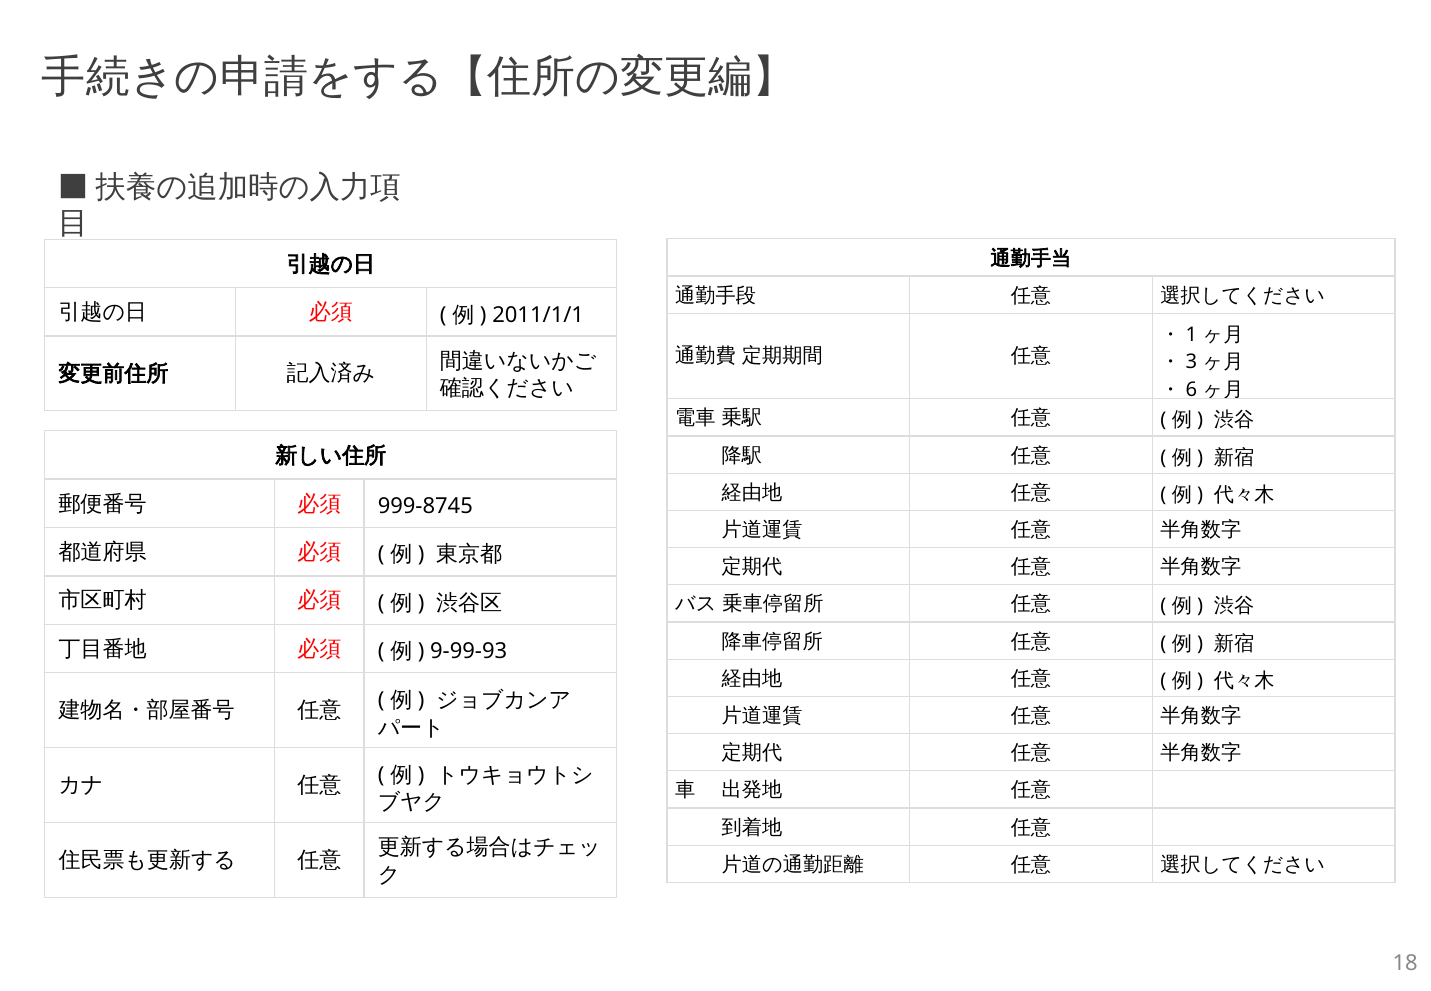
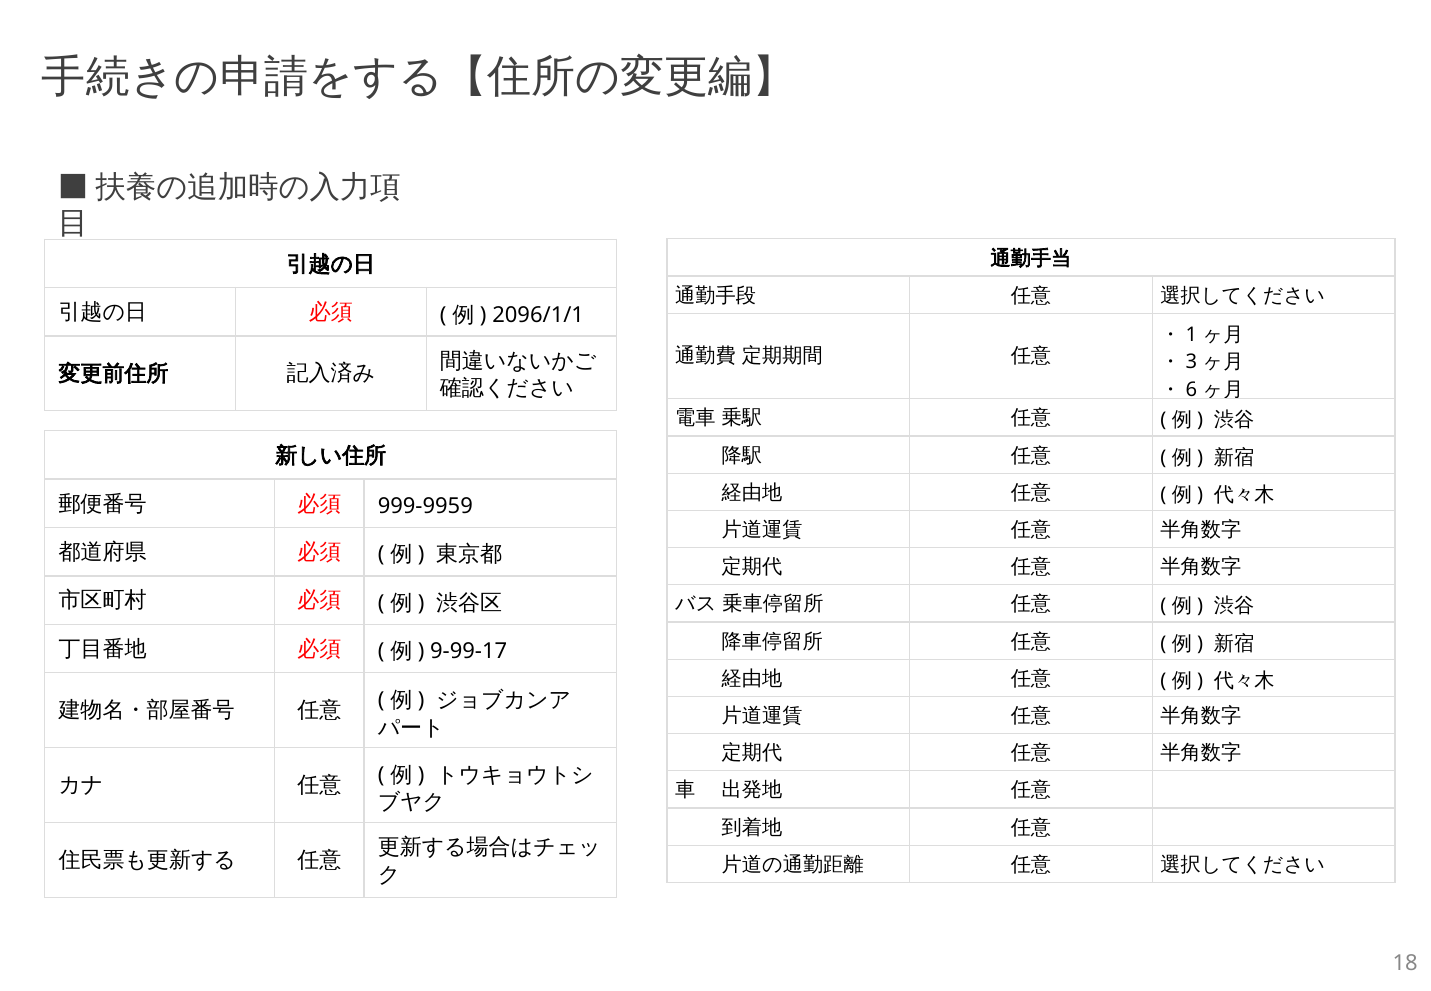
2011/1/1: 2011/1/1 -> 2096/1/1 (538, 315)
999-8745: 999-8745 -> 999-9959 (425, 506)
9-99-93: 9-99-93 -> 9-99-17 (469, 651)
